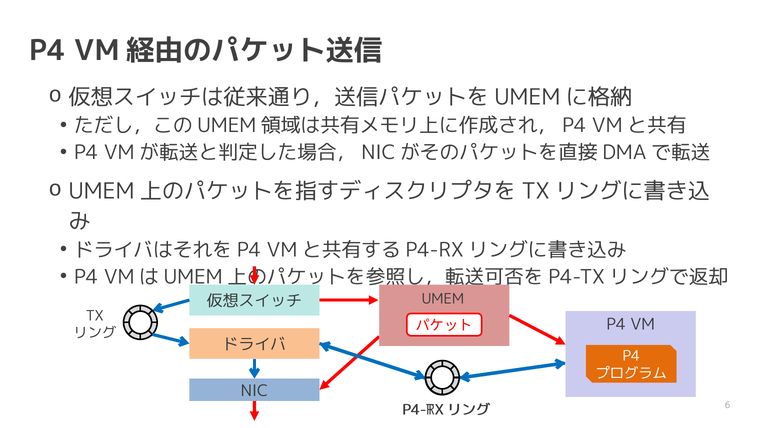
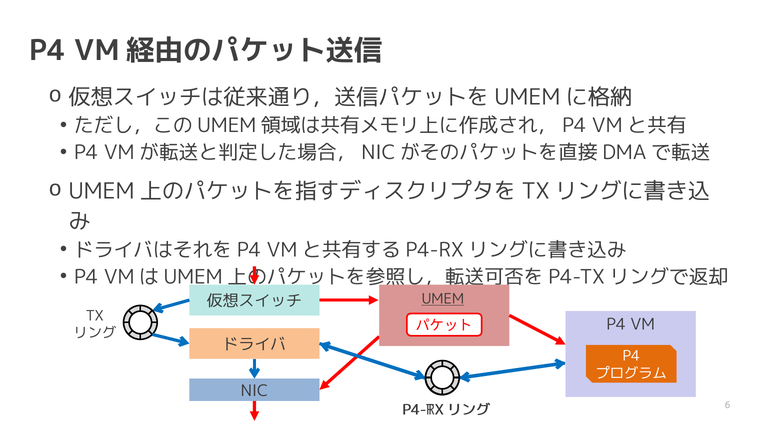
UMEM underline: none -> present (443, 299)
